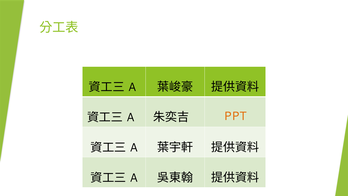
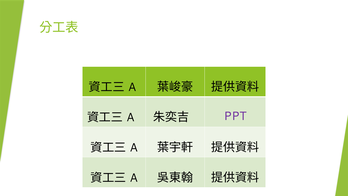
PPT colour: orange -> purple (235, 116)
